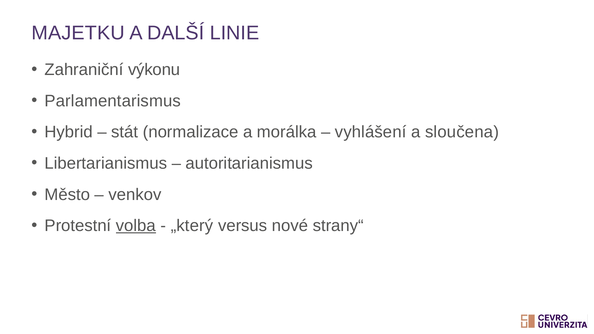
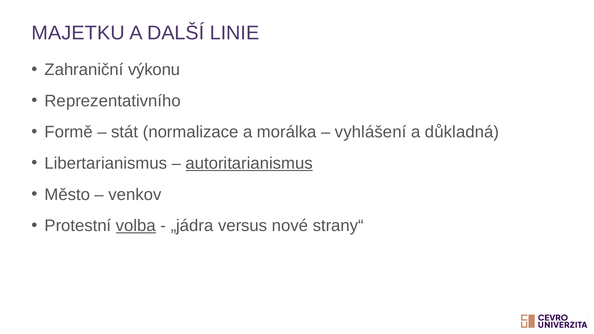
Parlamentarismus: Parlamentarismus -> Reprezentativního (113, 101)
Hybrid: Hybrid -> Formě (69, 132)
sloučena: sloučena -> důkladná (462, 132)
autoritarianismus underline: none -> present (249, 163)
„který: „který -> „jádra (192, 226)
